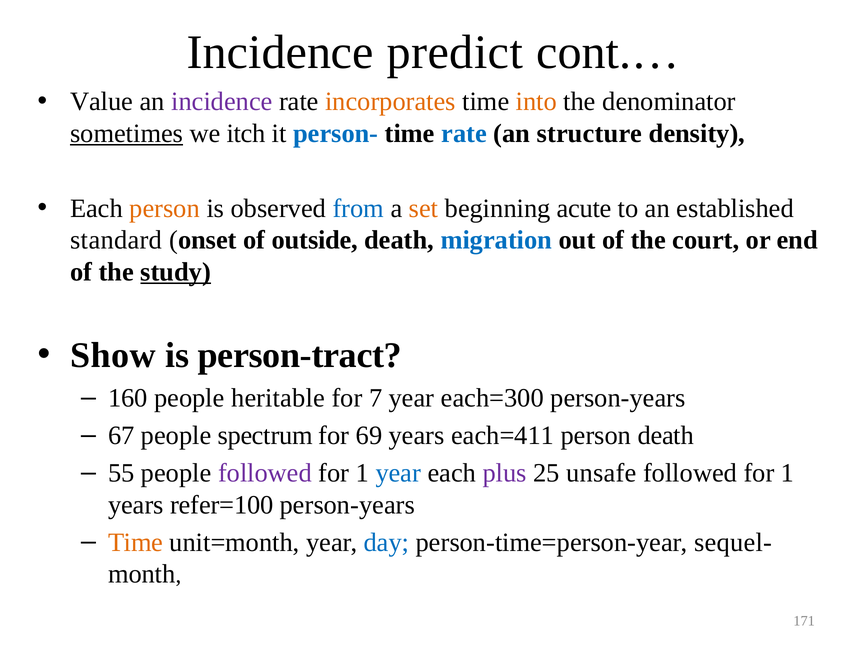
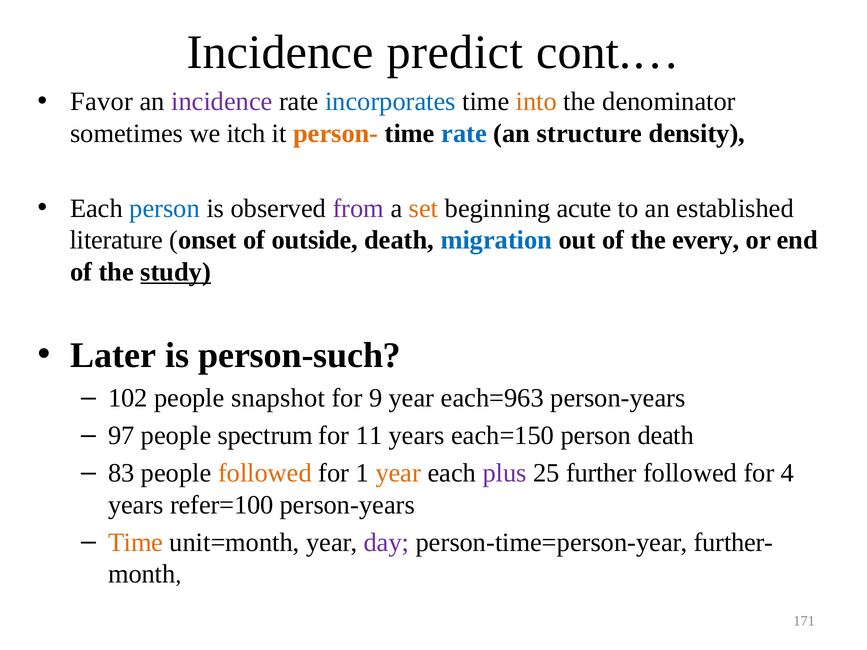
Value: Value -> Favor (102, 102)
incorporates colour: orange -> blue (390, 102)
sometimes underline: present -> none (127, 133)
person- colour: blue -> orange (336, 133)
person colour: orange -> blue (165, 208)
from colour: blue -> purple (358, 208)
standard: standard -> literature (116, 240)
court: court -> every (706, 240)
Show: Show -> Later (113, 355)
person-tract: person-tract -> person-such (300, 355)
160: 160 -> 102 (128, 398)
heritable: heritable -> snapshot (278, 398)
7: 7 -> 9 (376, 398)
each=300: each=300 -> each=963 (492, 398)
67: 67 -> 97 (121, 436)
69: 69 -> 11 (369, 436)
each=411: each=411 -> each=150 (503, 436)
55: 55 -> 83 (121, 473)
followed colour: purple -> orange (265, 473)
year colour: blue -> orange (398, 473)
unsafe: unsafe -> further (602, 473)
1: 1 -> 4 (788, 473)
day colour: blue -> purple (386, 543)
sequel-: sequel- -> further- (733, 543)
